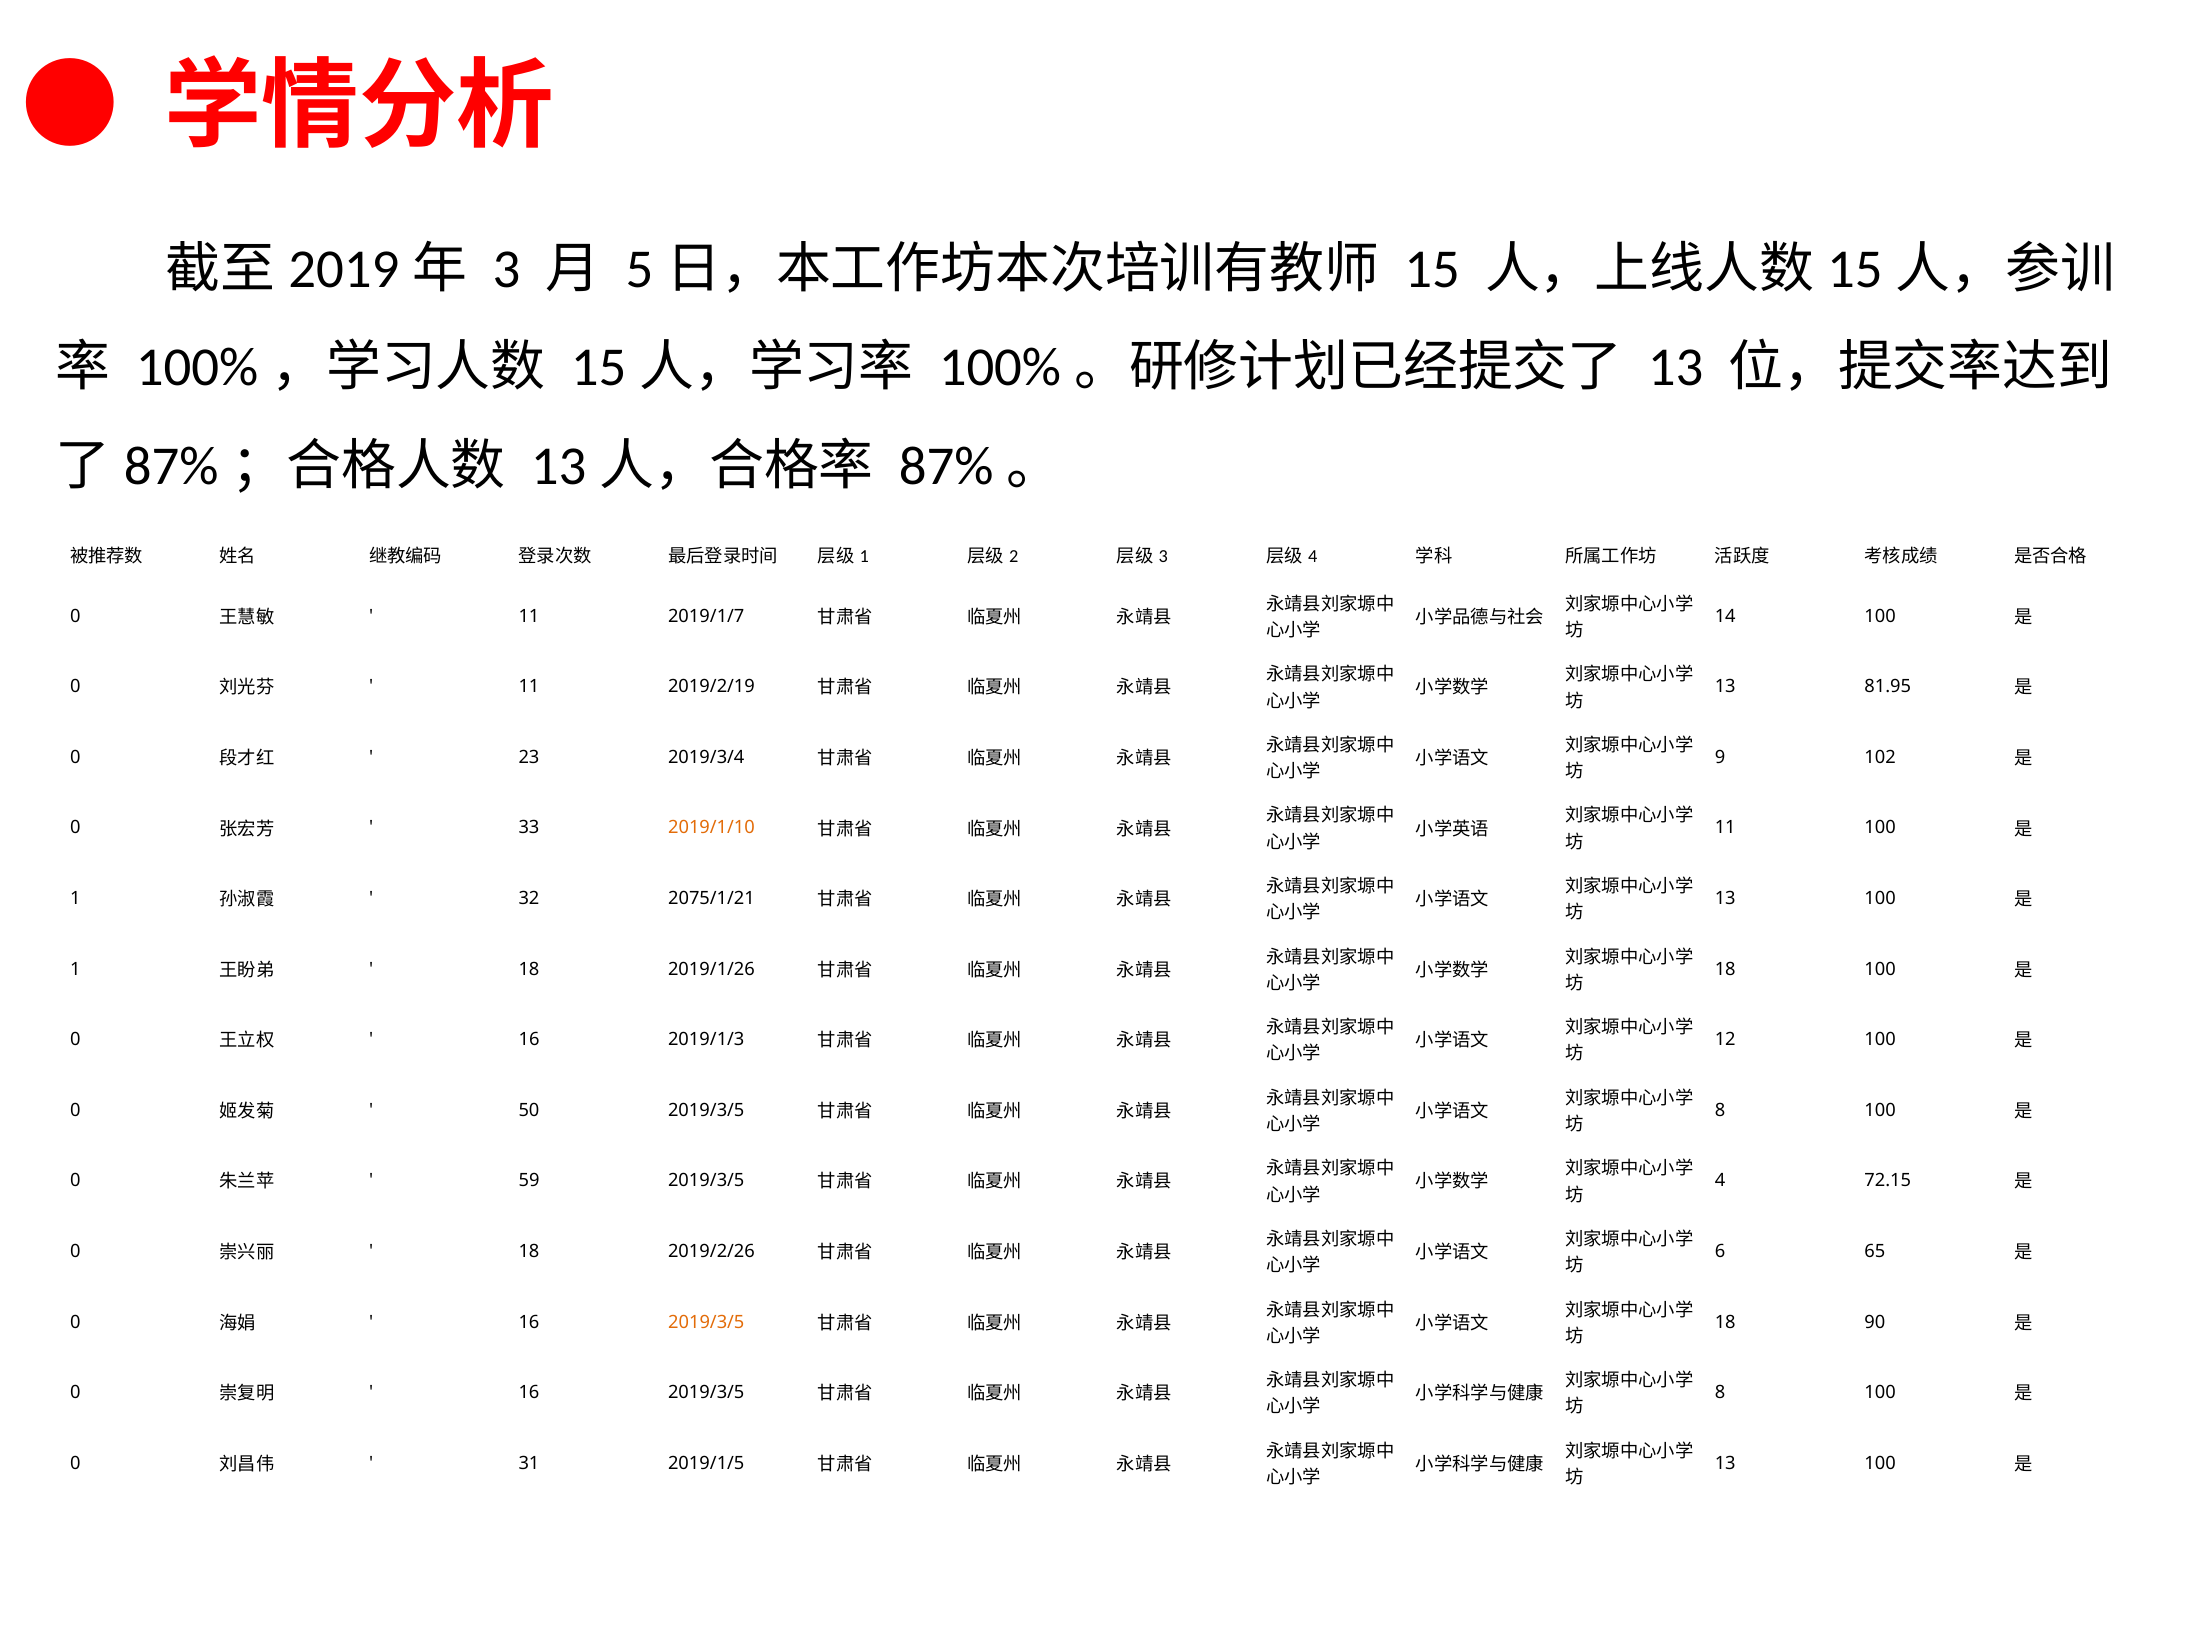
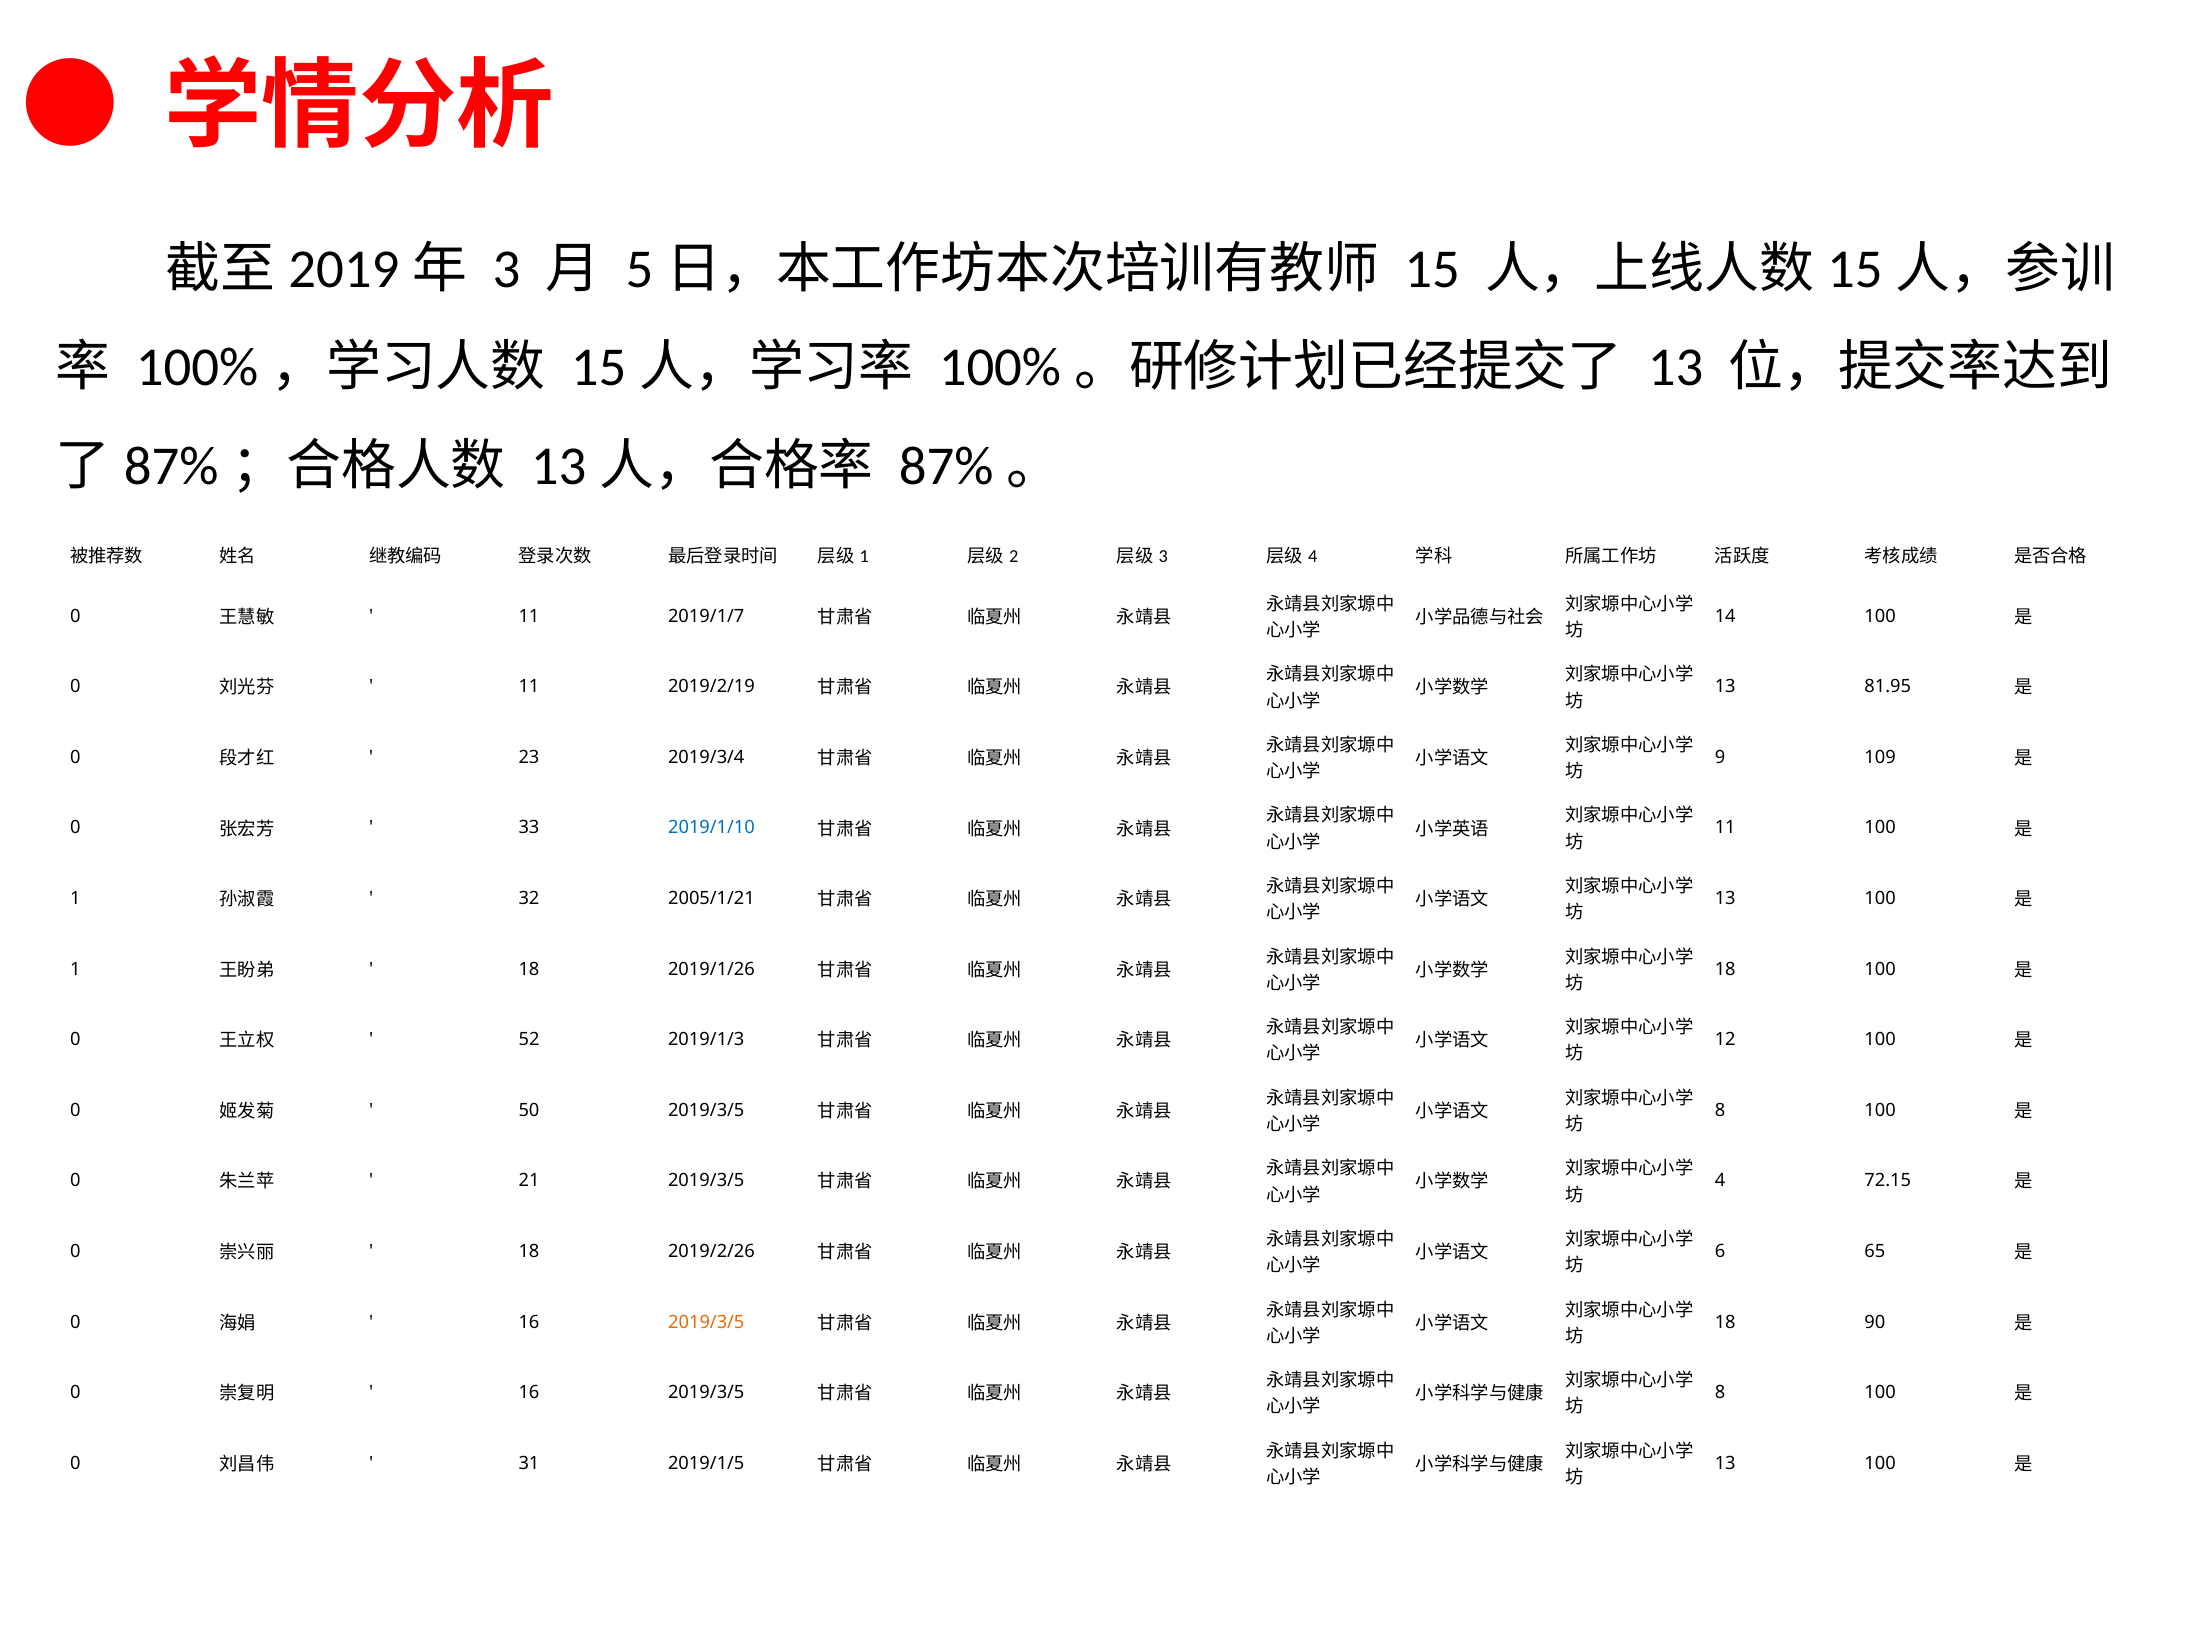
102: 102 -> 109 (1880, 757)
2019/1/10 colour: orange -> blue (711, 828)
2075/1/21: 2075/1/21 -> 2005/1/21 (711, 898)
16: 16 -> 52 (529, 1039)
59: 59 -> 21 (529, 1181)
